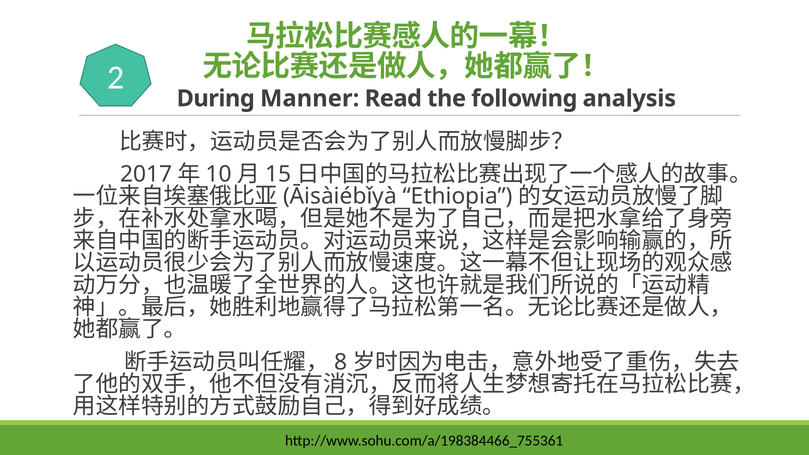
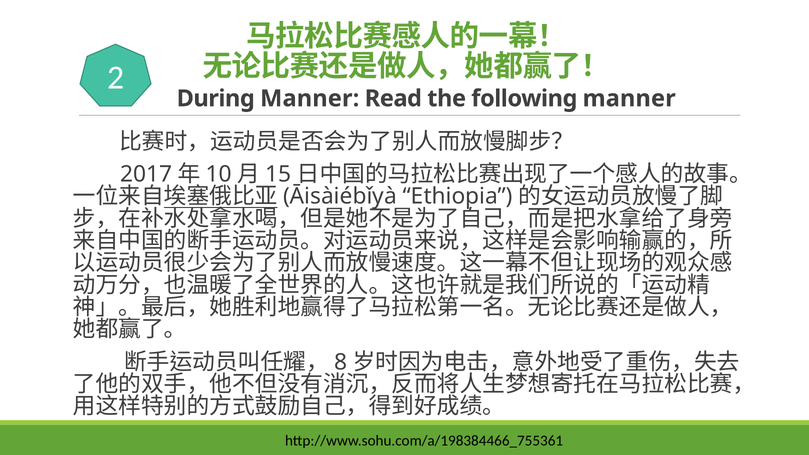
following analysis: analysis -> manner (629, 99)
